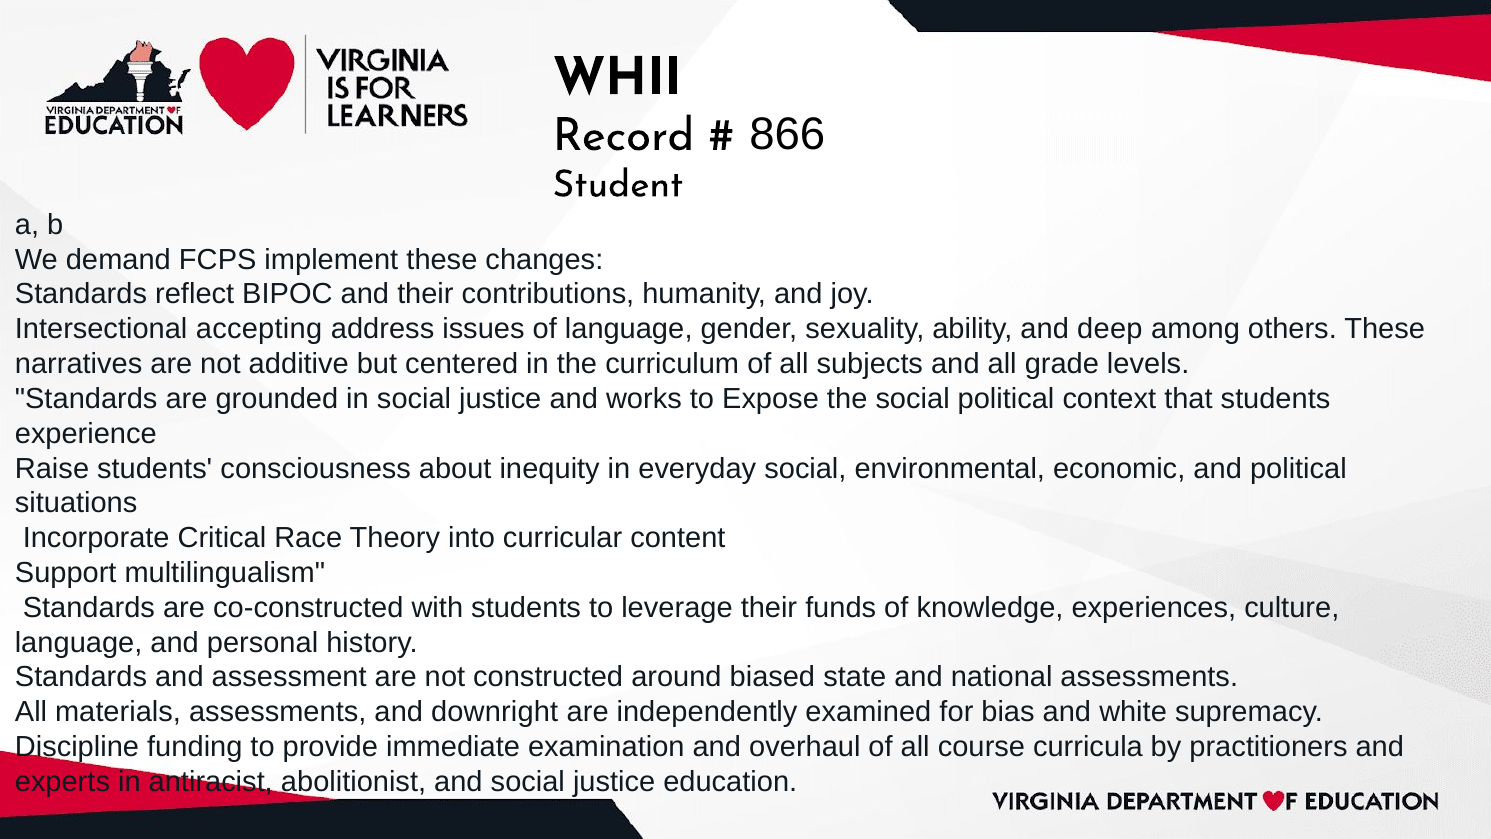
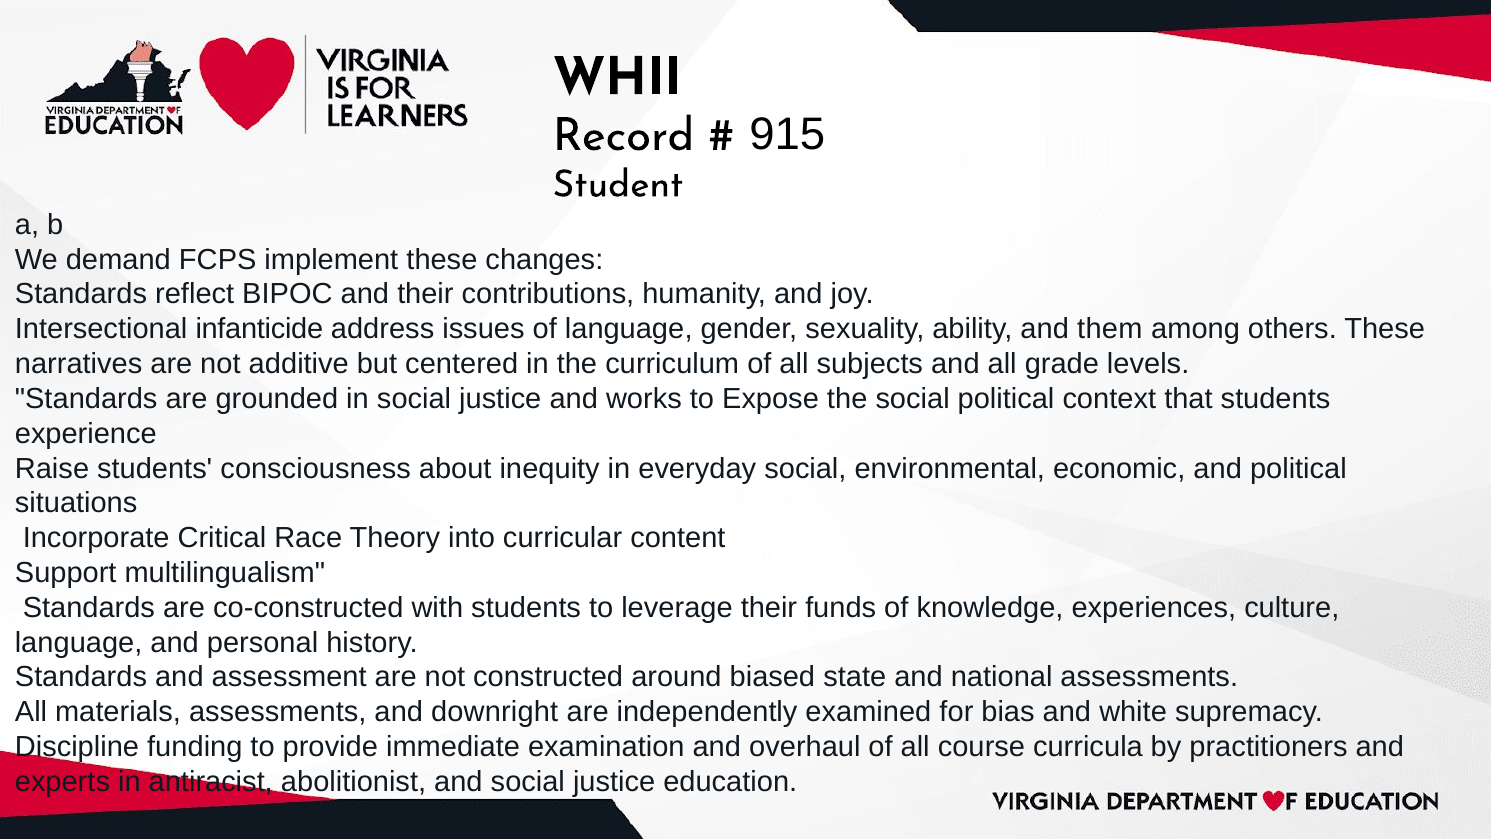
866: 866 -> 915 (787, 135)
accepting: accepting -> infanticide (259, 329)
deep: deep -> them (1110, 329)
